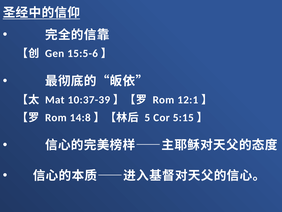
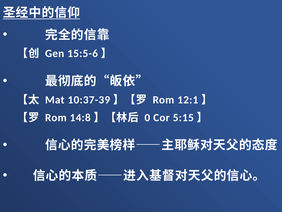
5: 5 -> 0 (147, 117)
